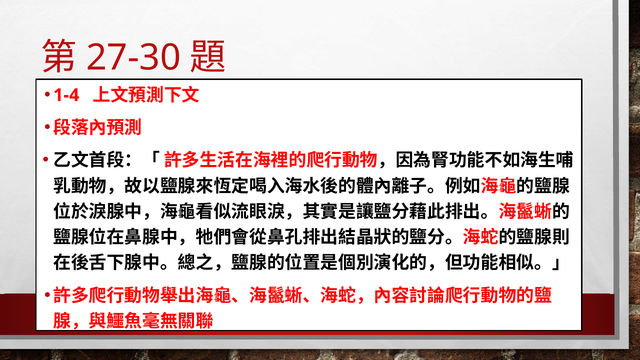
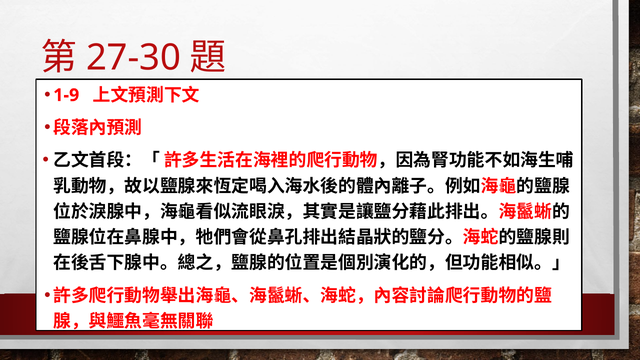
1-4: 1-4 -> 1-9 (66, 95)
